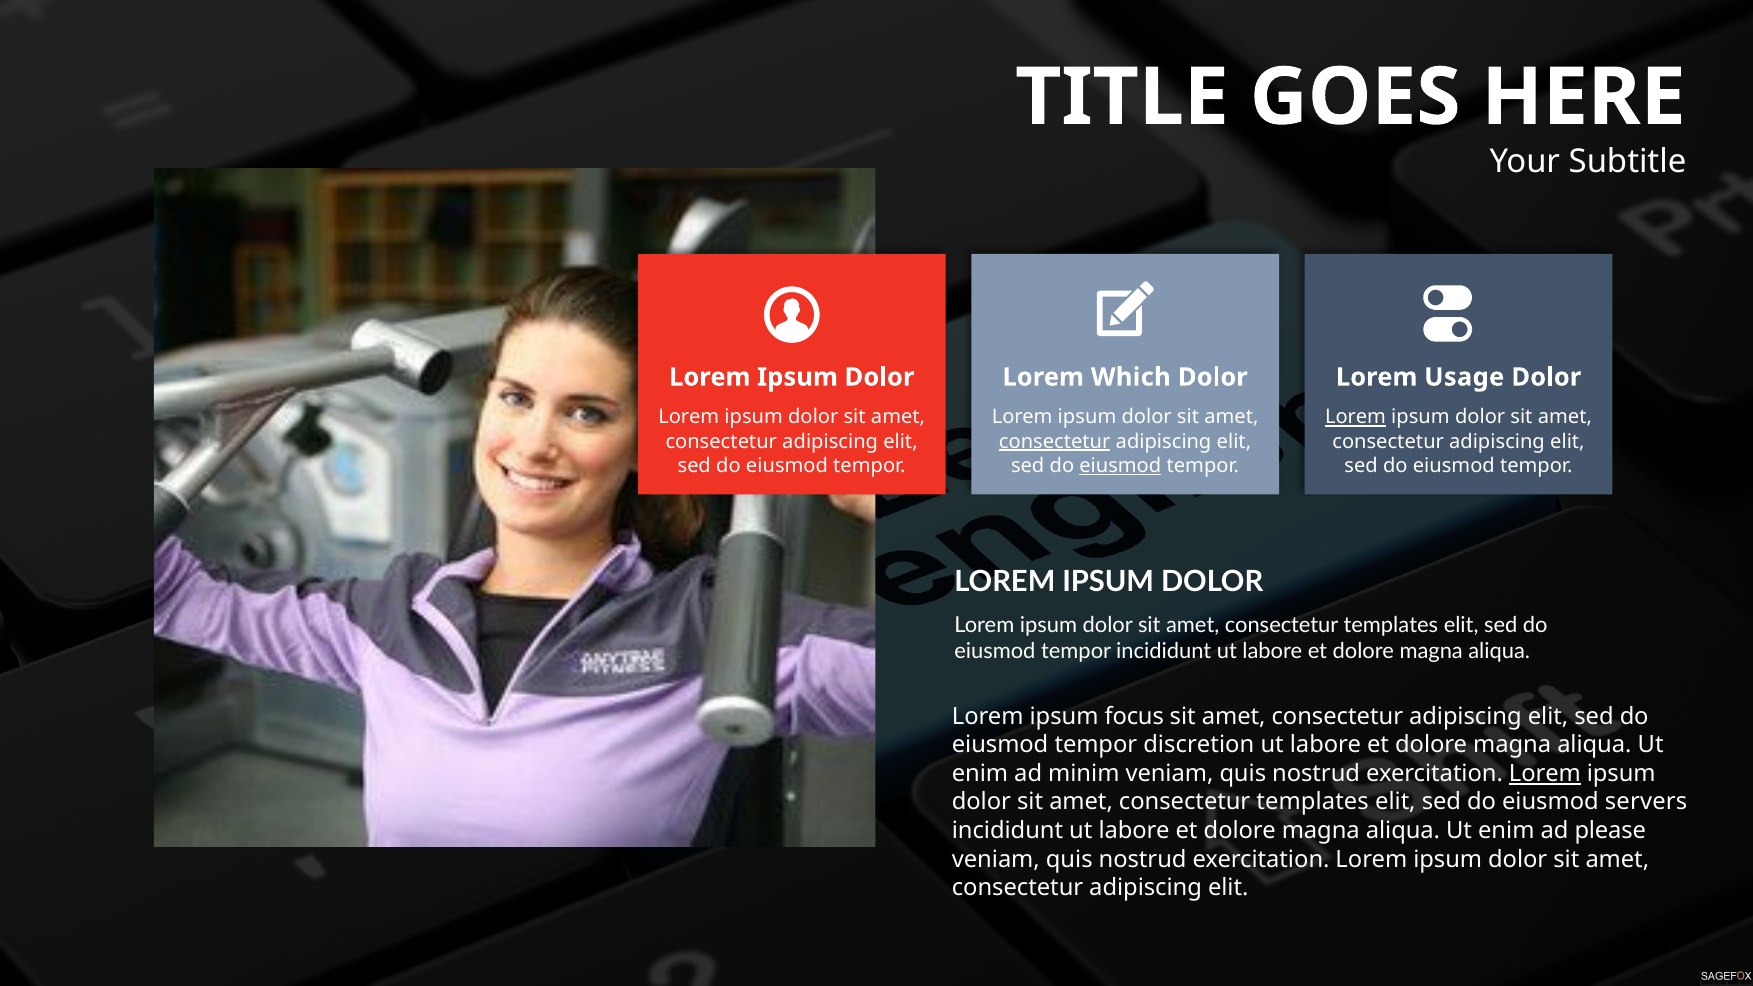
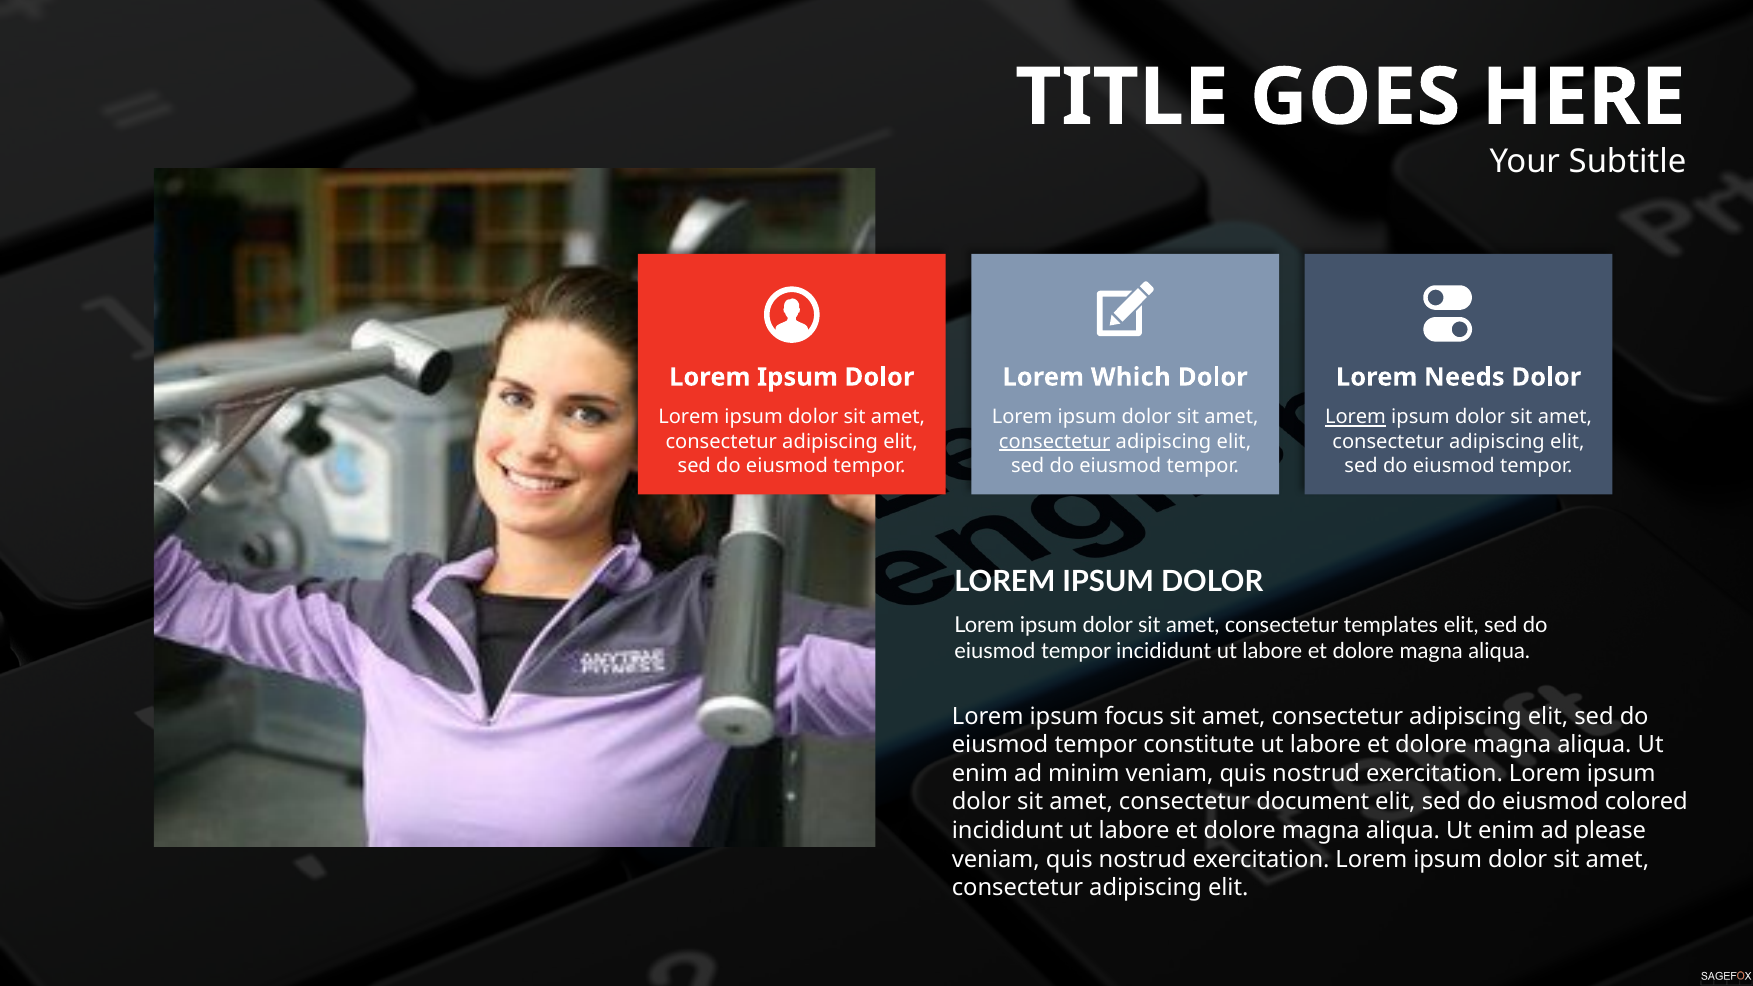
Usage: Usage -> Needs (1464, 377)
eiusmod underline: present -> none (1120, 466)
discretion: discretion -> constitute (1199, 745)
Lorem underline: present -> none (1545, 774)
templates: templates -> document (1313, 802)
servers: servers -> colored (1646, 802)
